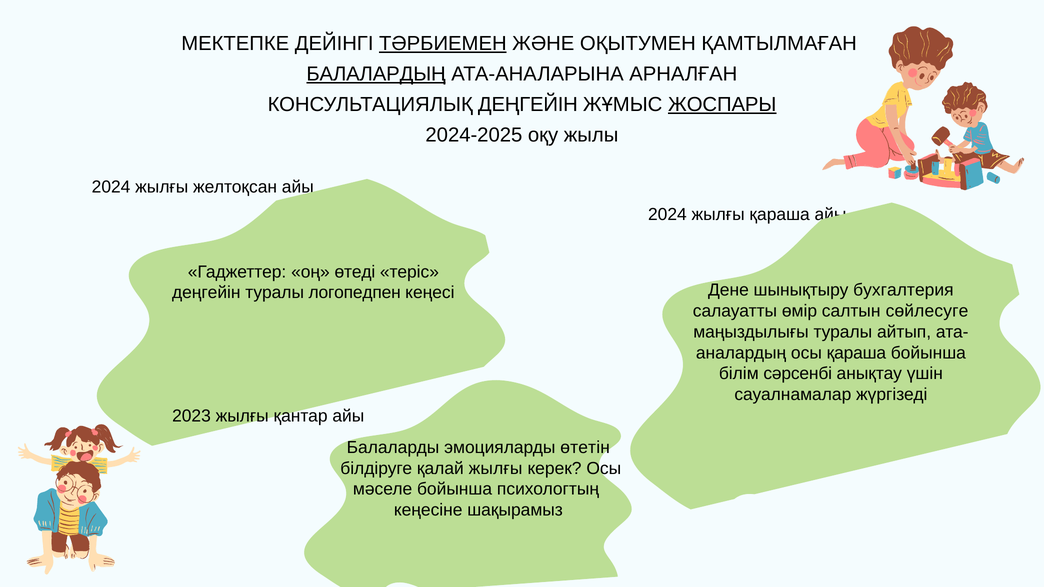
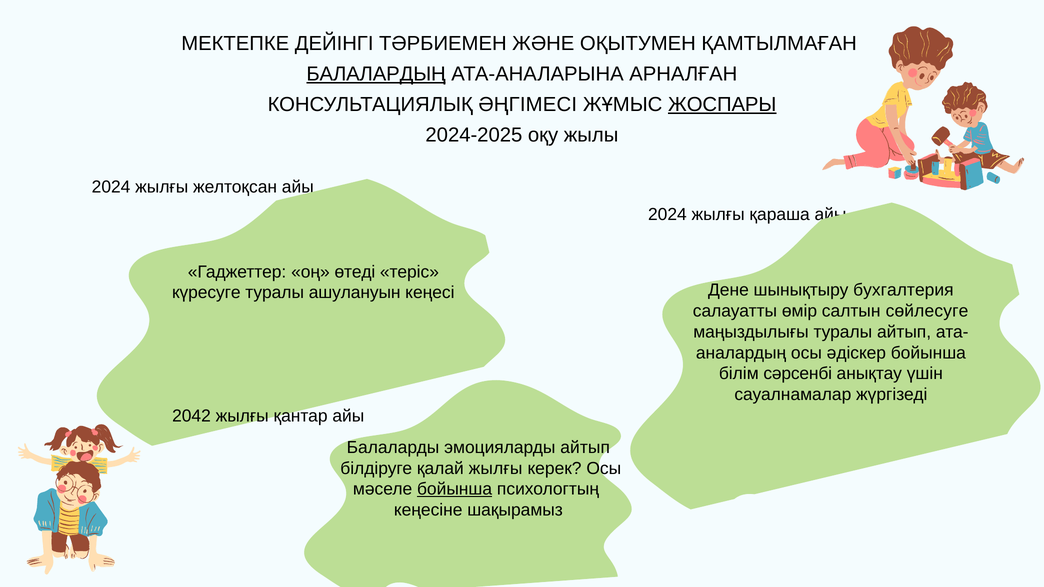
ТӘРБИЕМЕН underline: present -> none (443, 44)
КОНСУЛЬТАЦИЯЛЫҚ ДЕҢГЕЙІН: ДЕҢГЕЙІН -> ӘҢГІМЕСІ (528, 105)
деңгейін: деңгейін -> күресуге (206, 293)
логопедпен: логопедпен -> ашулануын (355, 293)
осы қараша: қараша -> әдіскер (856, 353)
2023: 2023 -> 2042 (191, 416)
эмоцияларды өтетін: өтетін -> айтып (585, 448)
бойынша underline: none -> present (455, 489)
